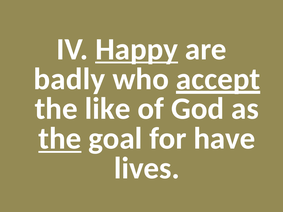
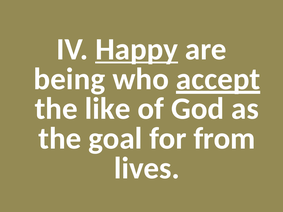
badly: badly -> being (69, 79)
the underline: present -> none (60, 139)
have: have -> from (224, 139)
